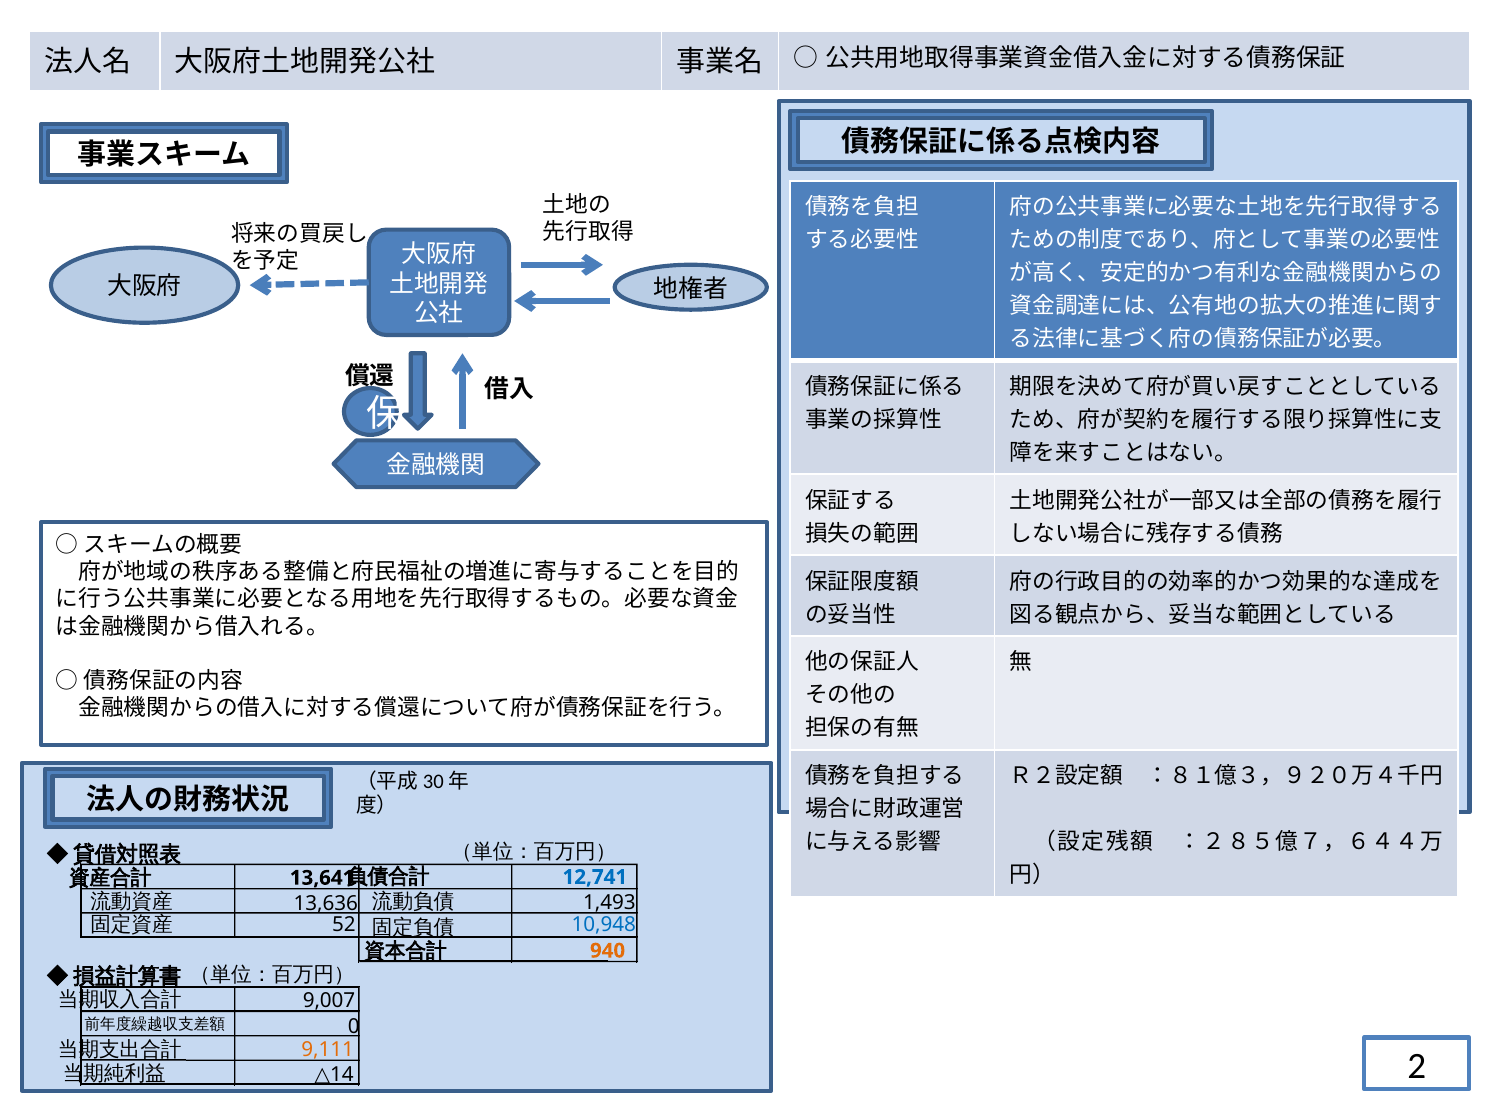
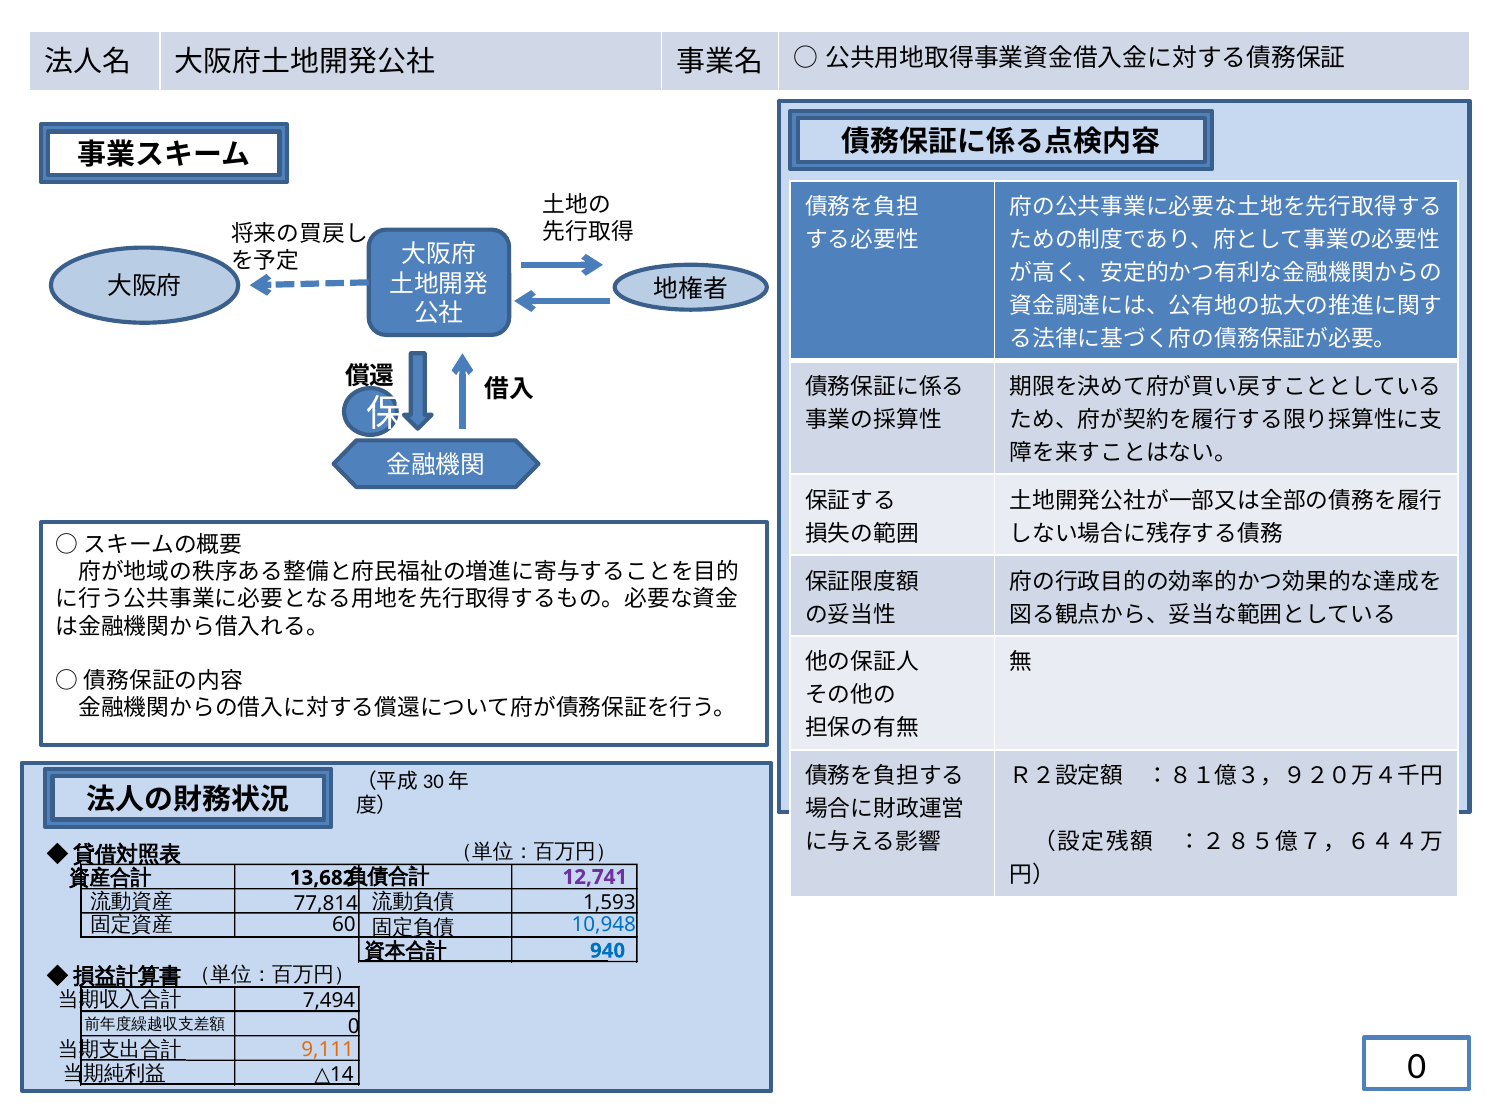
12,741 colour: blue -> purple (595, 877)
13,641: 13,641 -> 13,682 (322, 878)
13,636: 13,636 -> 77,814 (326, 903)
1,493: 1,493 -> 1,593 (609, 902)
52: 52 -> 60 (344, 925)
940 colour: orange -> blue (608, 951)
9,007: 9,007 -> 7,494 (329, 1001)
2: 2 -> 0 (1417, 1066)
